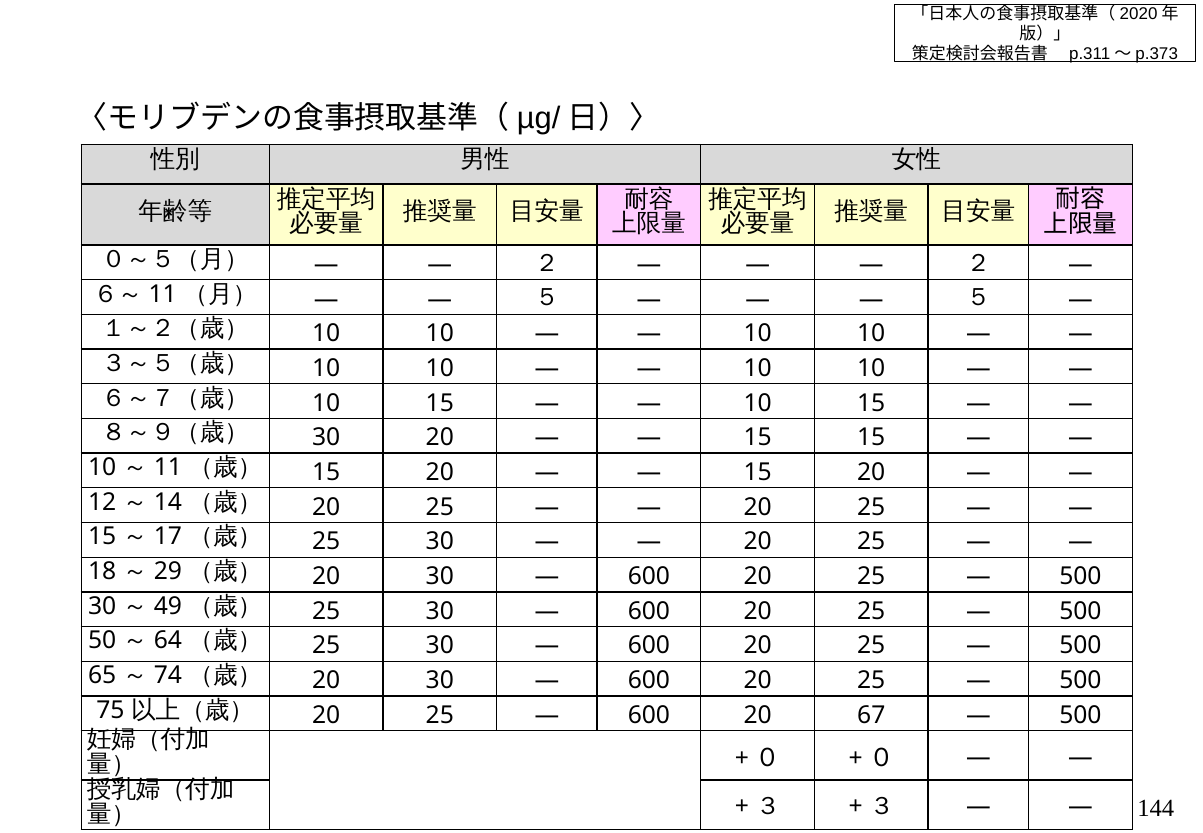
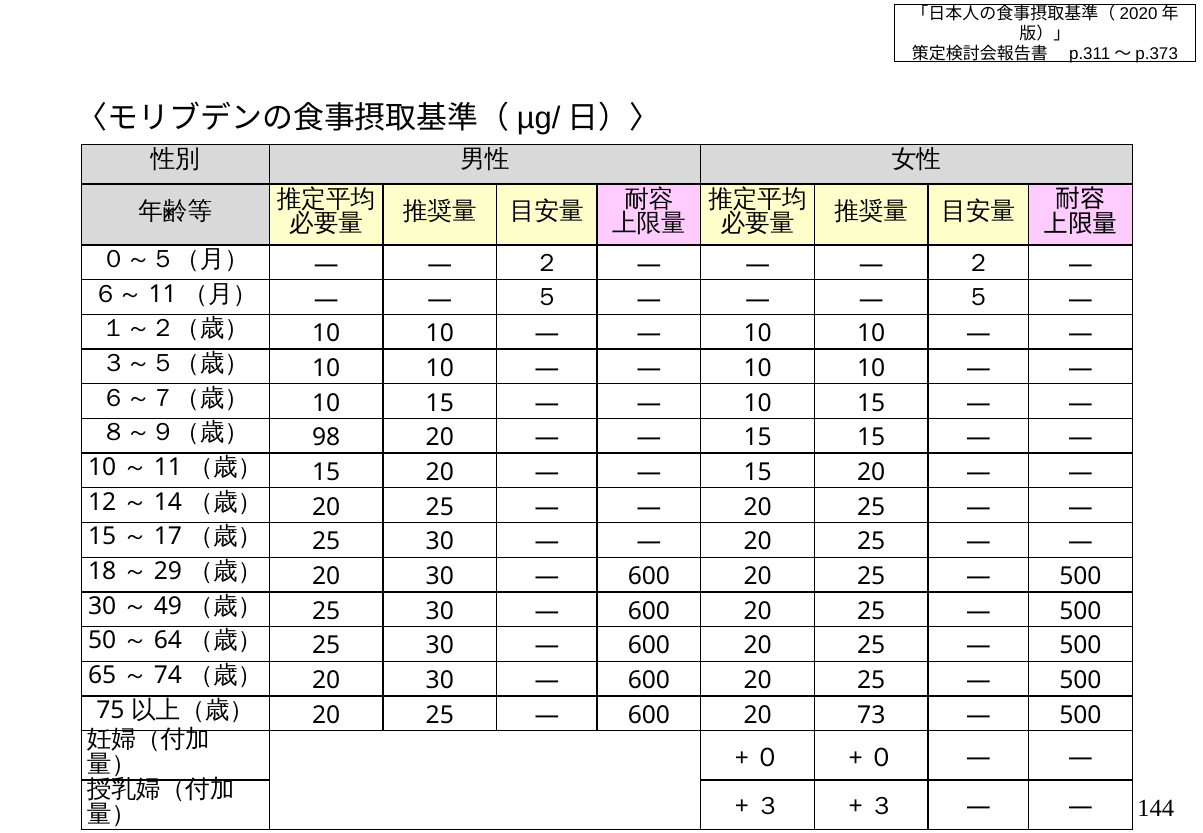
30: 30 -> 98 (326, 438)
67: 67 -> 73 (871, 715)
